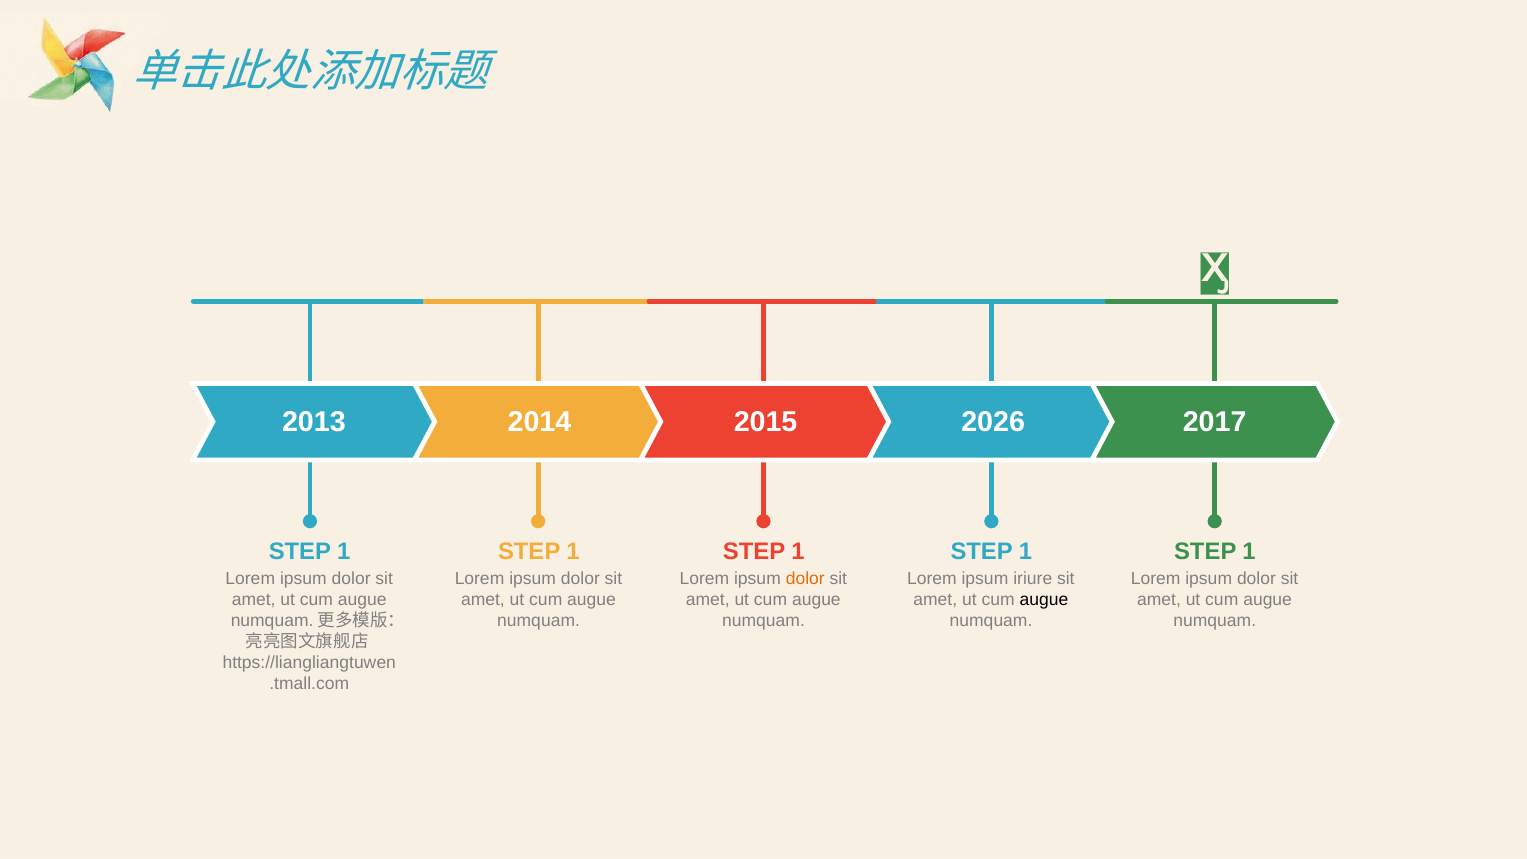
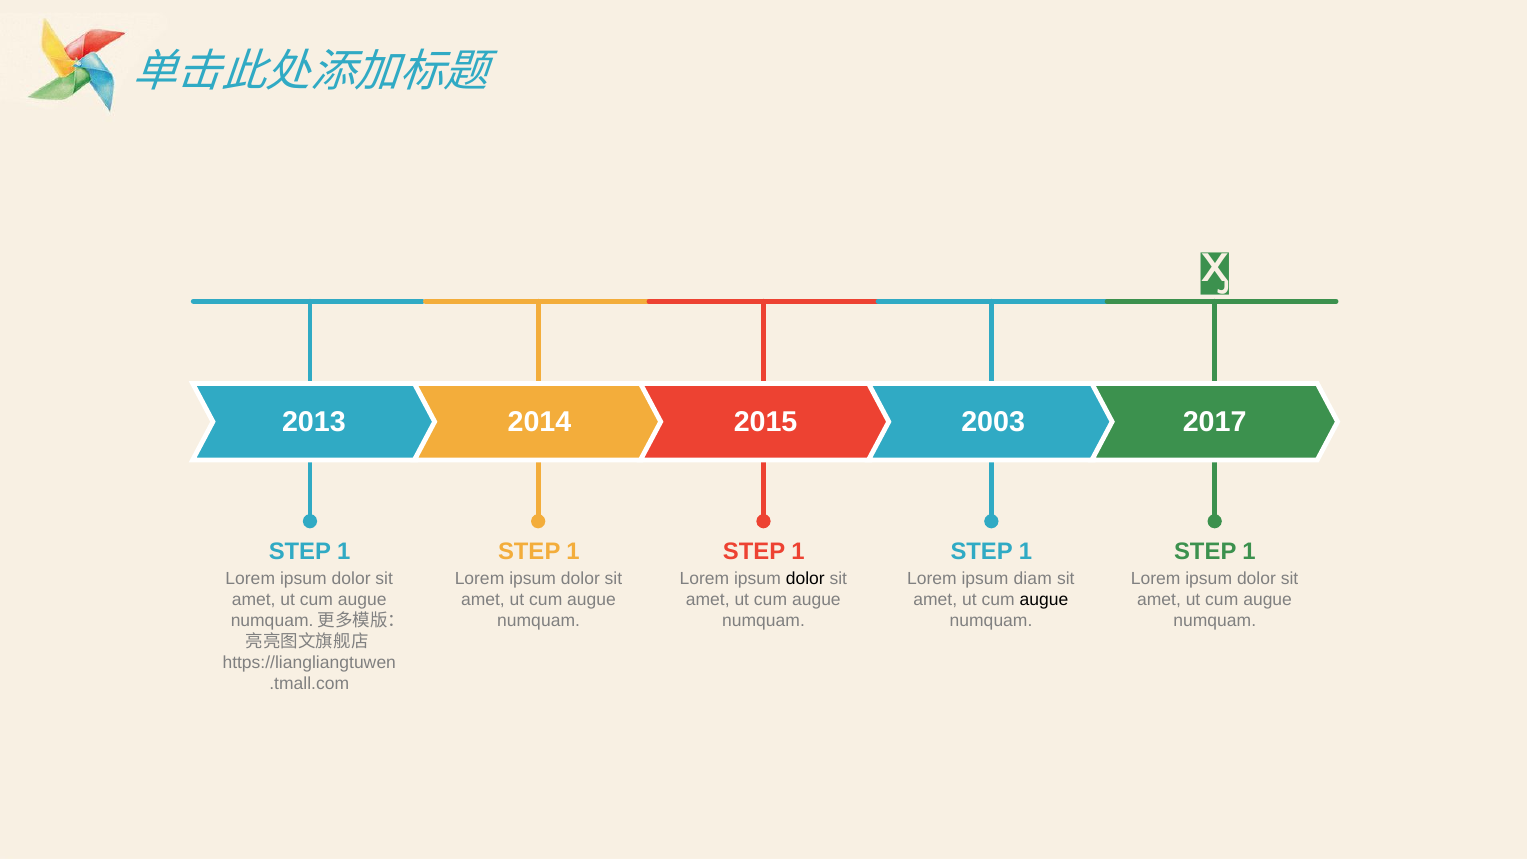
2026: 2026 -> 2003 (993, 422)
dolor colour: orange -> black (805, 579)
iriure: iriure -> diam (1033, 579)
